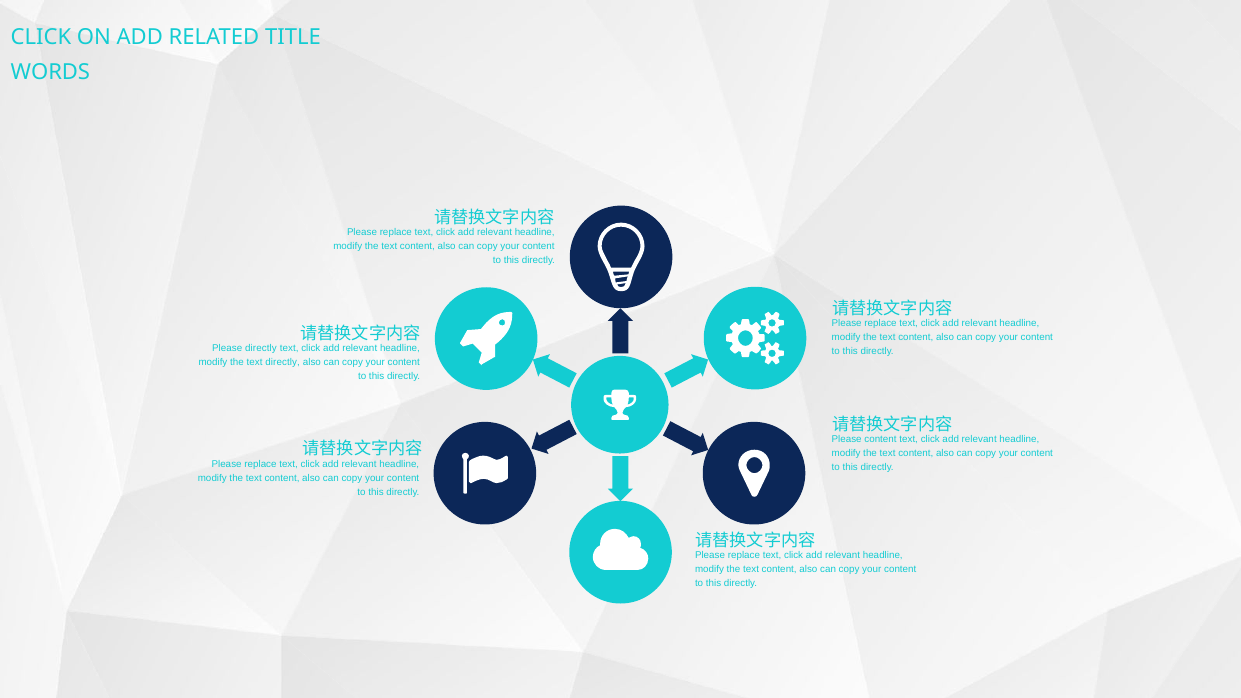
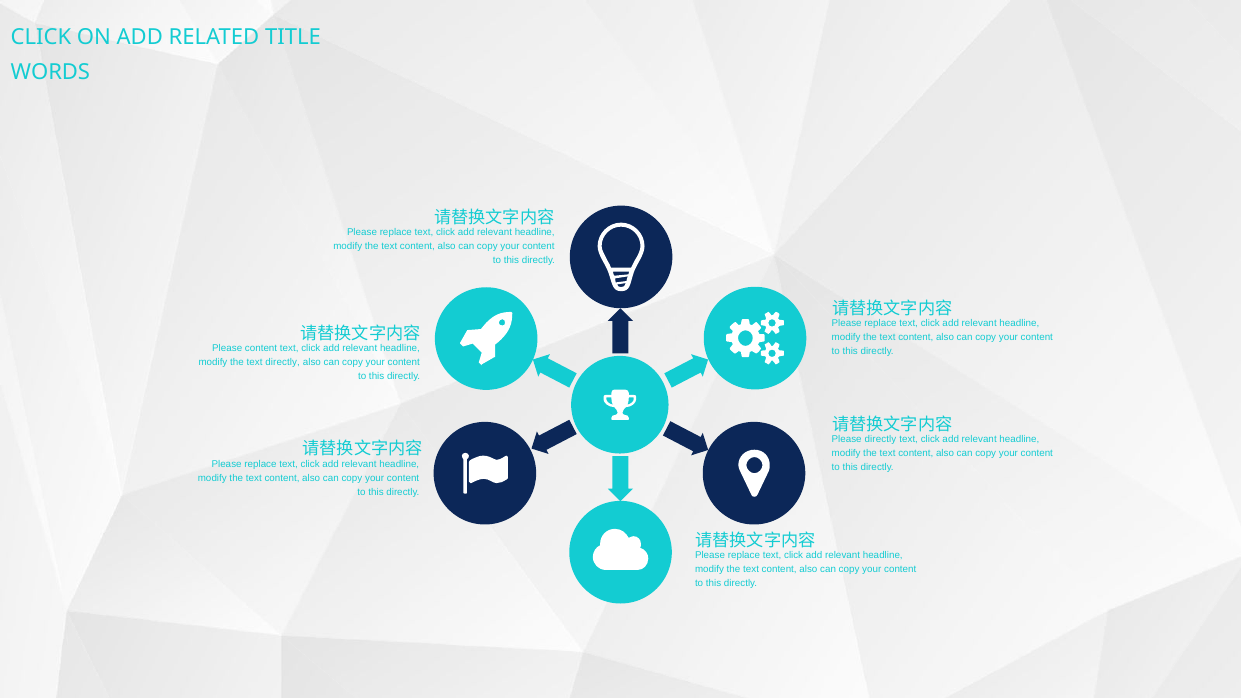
Please directly: directly -> content (261, 348)
Please content: content -> directly (880, 439)
